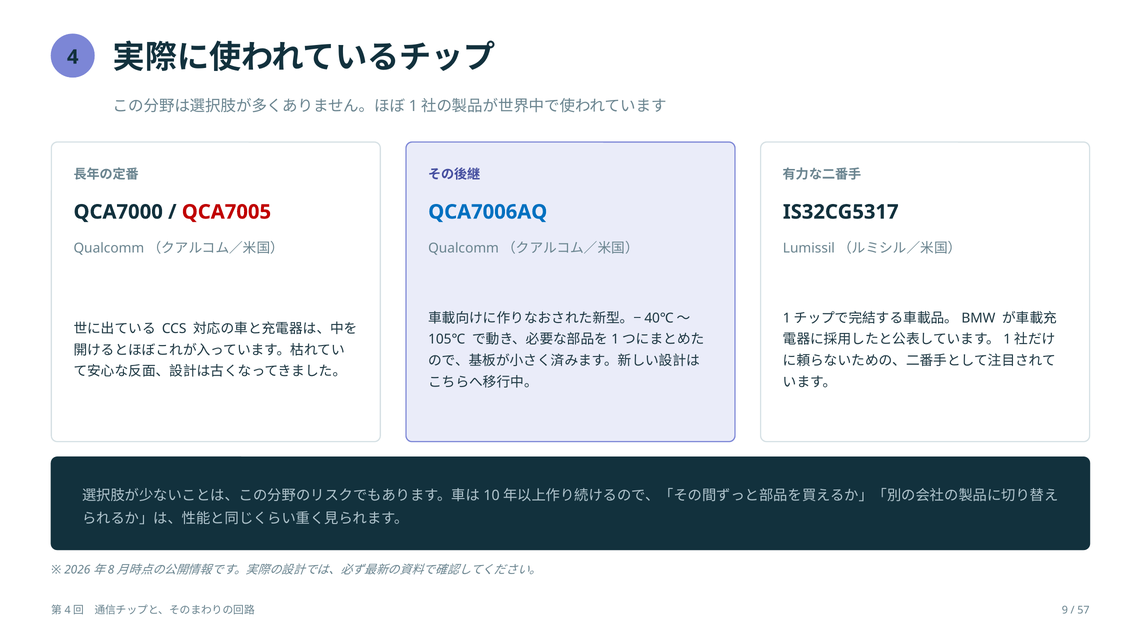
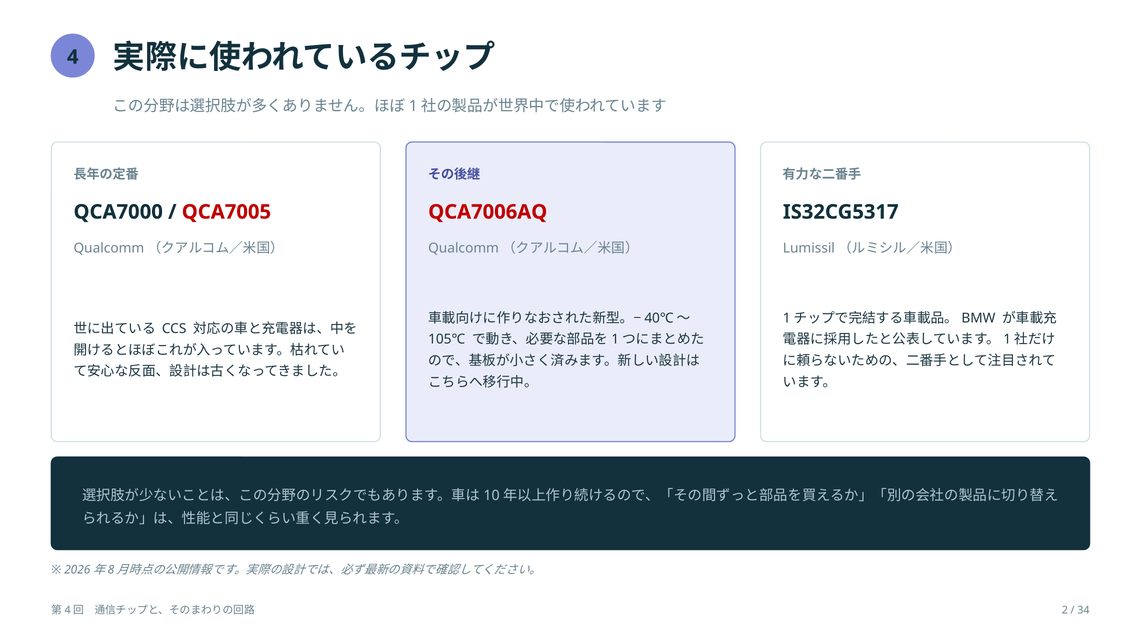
QCA7006AQ colour: blue -> red (488, 212)
9: 9 -> 2 (1065, 610)
57: 57 -> 34 (1083, 610)
